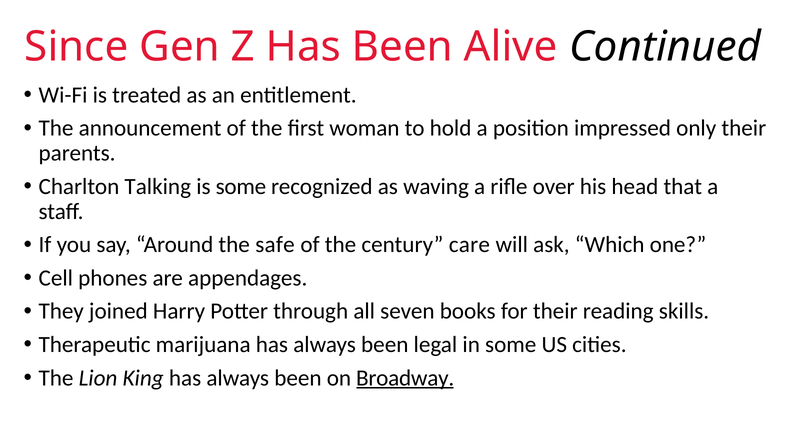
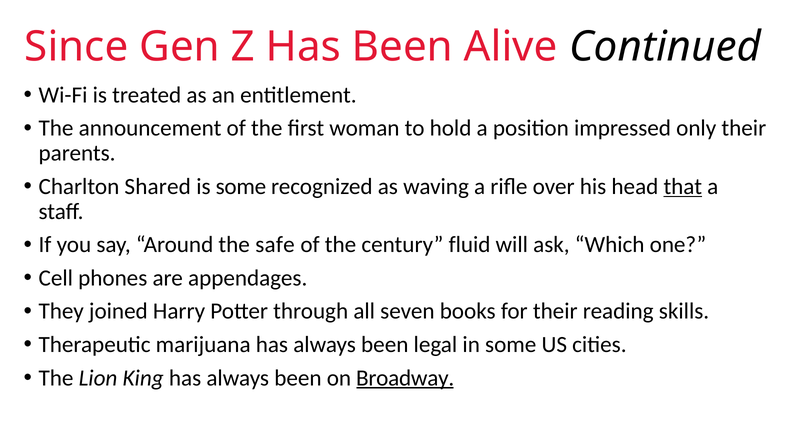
Talking: Talking -> Shared (158, 186)
that underline: none -> present (683, 186)
care: care -> fluid (470, 245)
